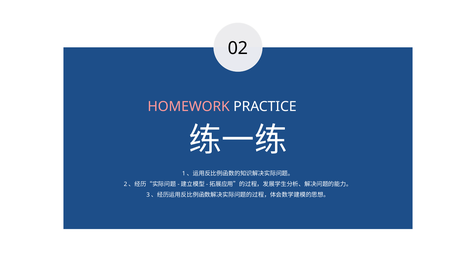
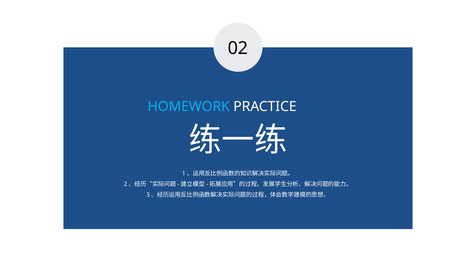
HOMEWORK colour: pink -> light blue (189, 106)
